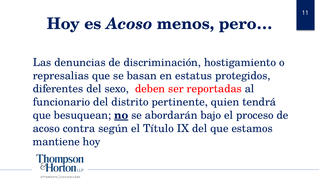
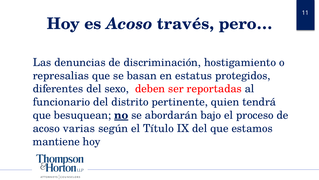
menos: menos -> través (185, 24)
contra: contra -> varias (79, 128)
